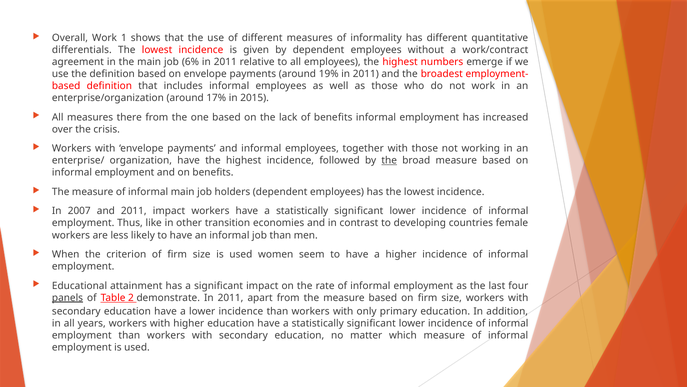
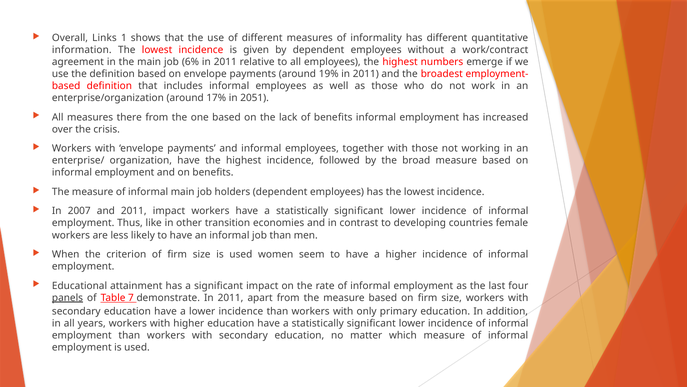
Overall Work: Work -> Links (104, 38)
differentials: differentials -> information (82, 50)
2015: 2015 -> 2051 (255, 98)
the underline: present -> none (389, 160)
2: 2 -> 7 (131, 297)
